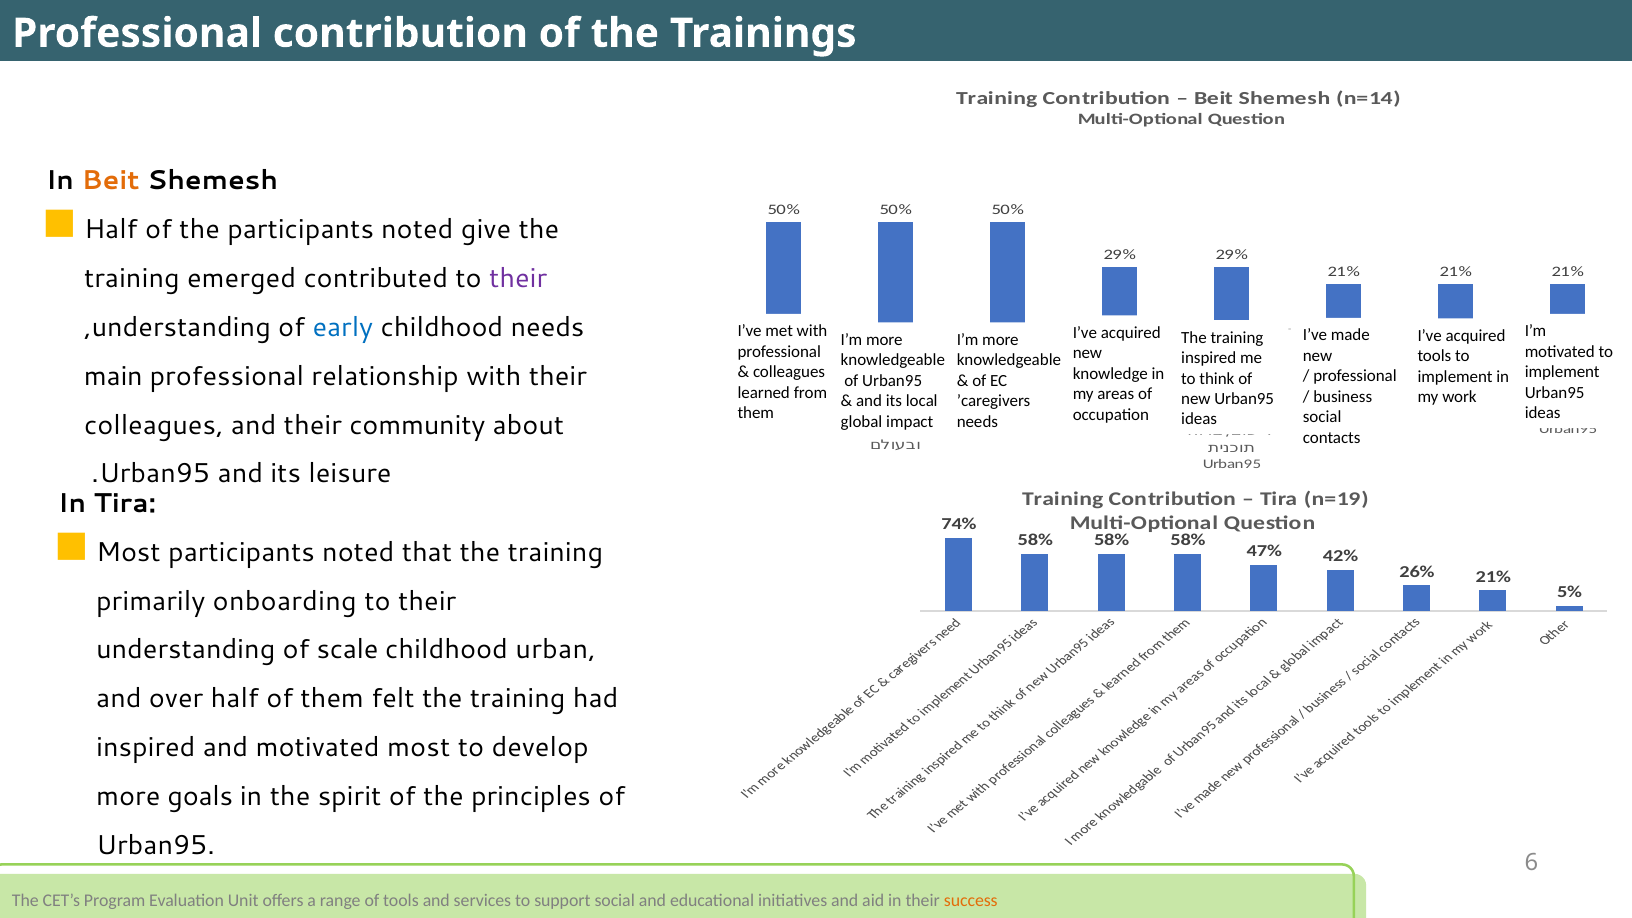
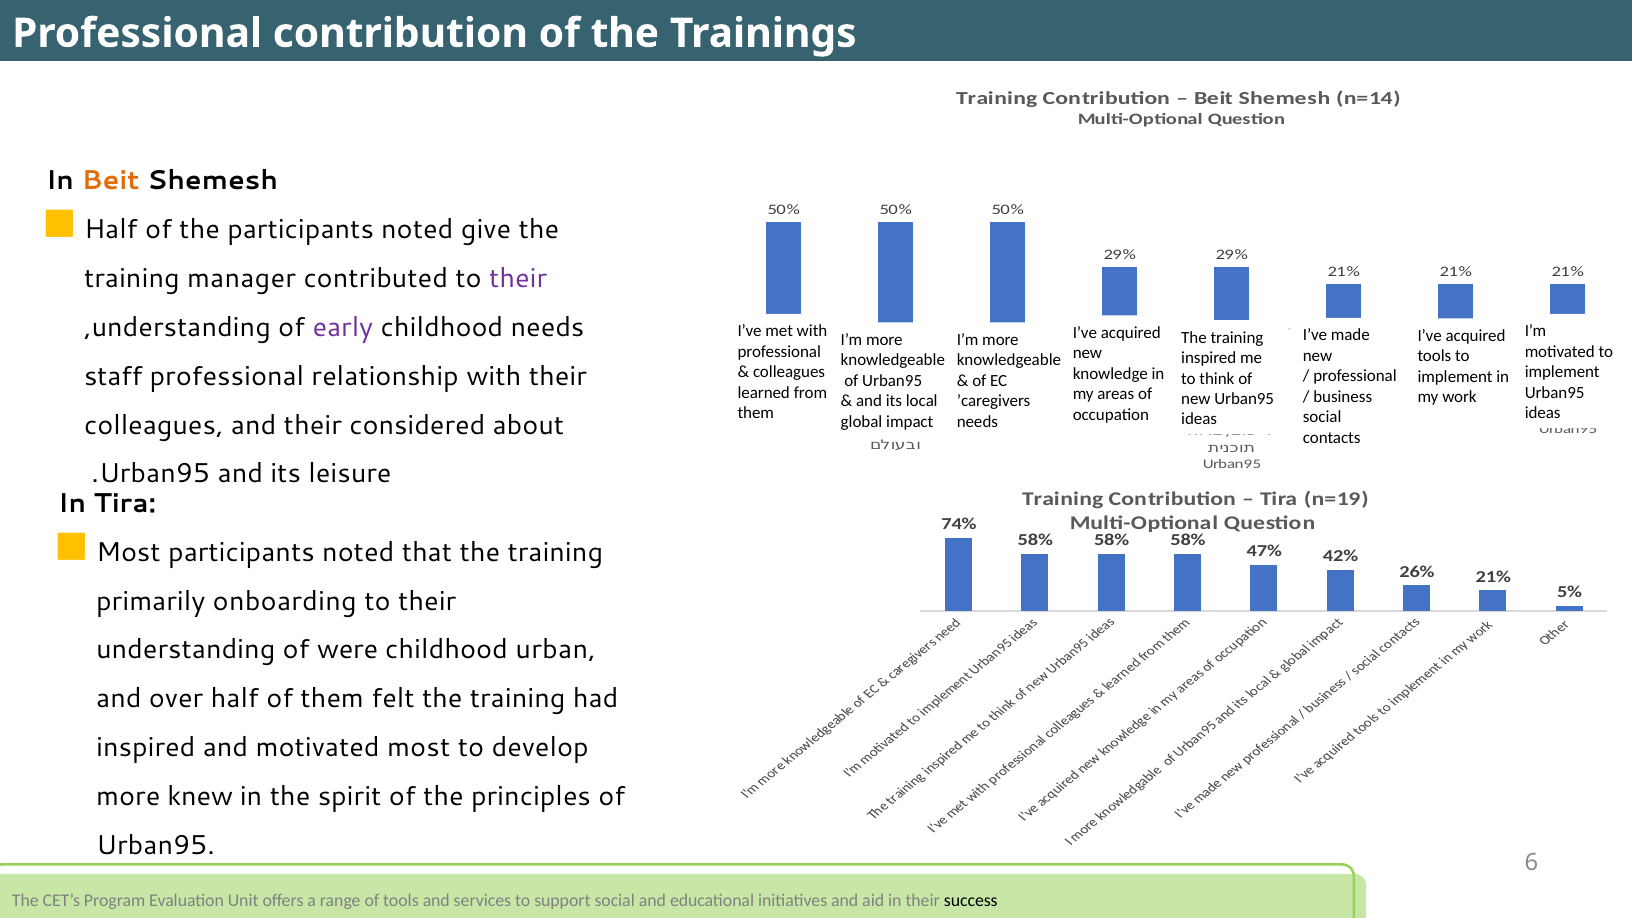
emerged: emerged -> manager (242, 278)
early colour: blue -> purple (343, 327)
main: main -> staff (113, 376)
community: community -> considered (417, 425)
scale: scale -> were (348, 650)
goals: goals -> knew (200, 797)
success colour: orange -> black (971, 901)
